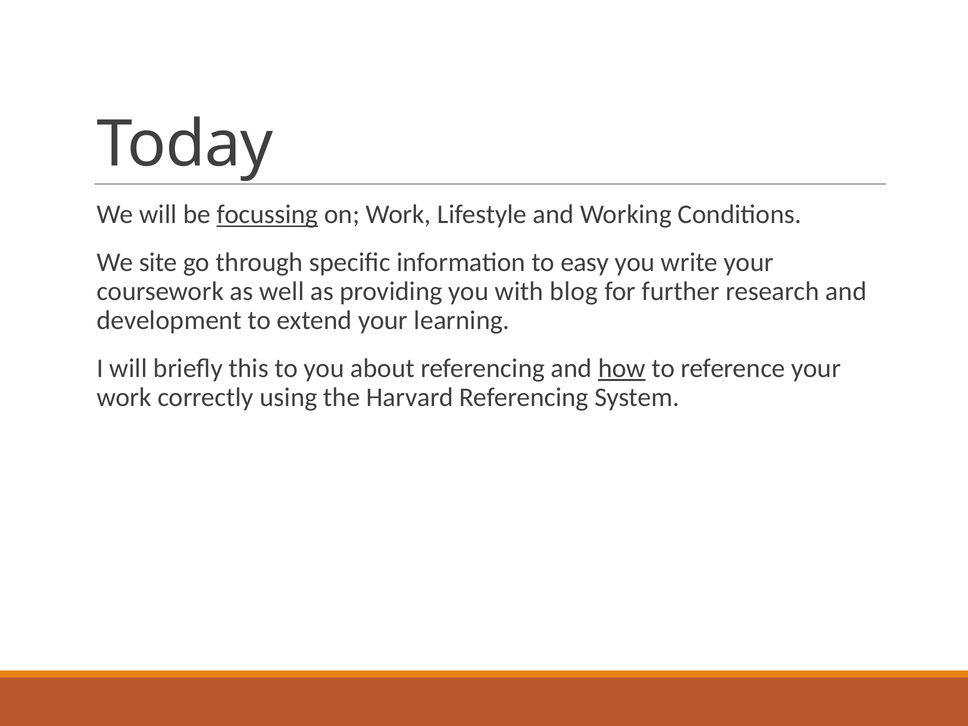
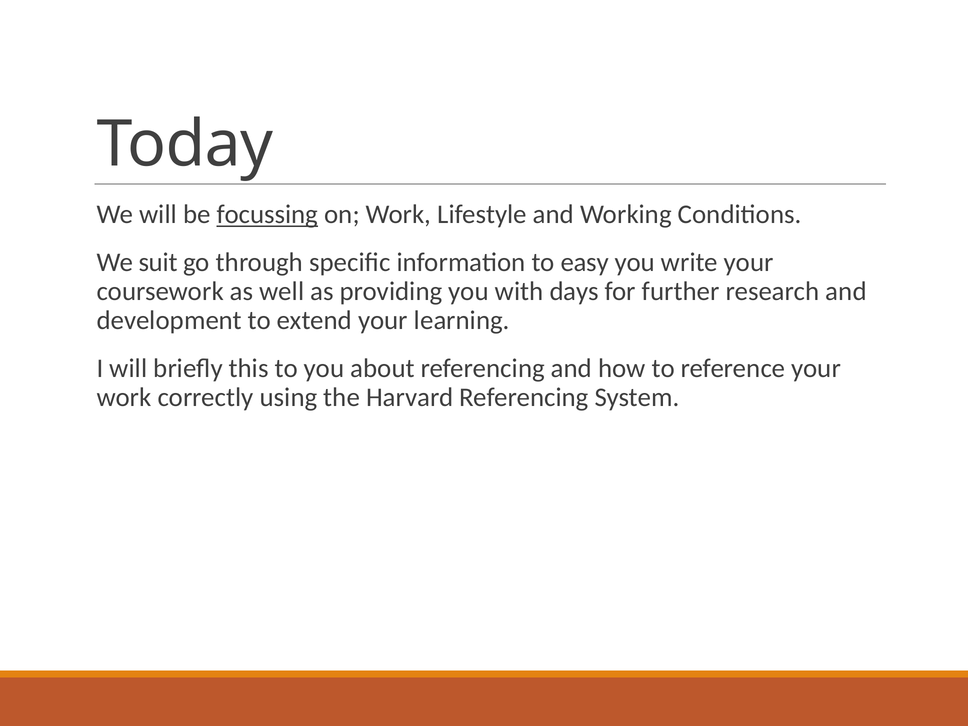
site: site -> suit (158, 262)
blog: blog -> days (574, 292)
how underline: present -> none (622, 368)
